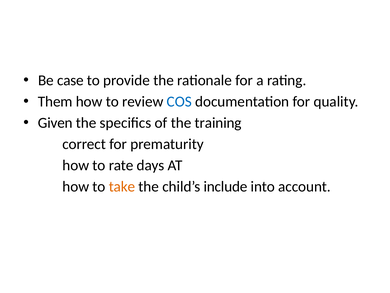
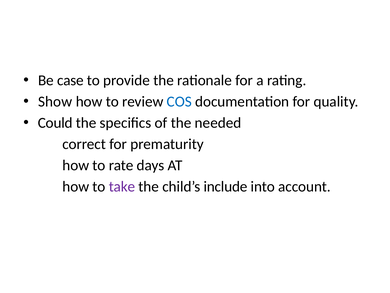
Them: Them -> Show (55, 102)
Given: Given -> Could (55, 123)
training: training -> needed (218, 123)
take colour: orange -> purple (122, 186)
